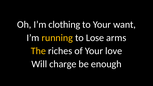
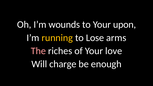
clothing: clothing -> wounds (64, 25)
want: want -> upon (125, 25)
The colour: yellow -> pink (38, 51)
